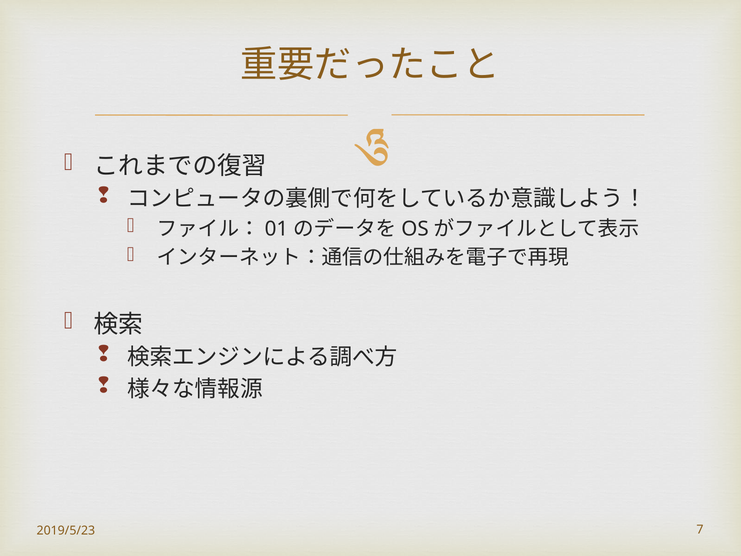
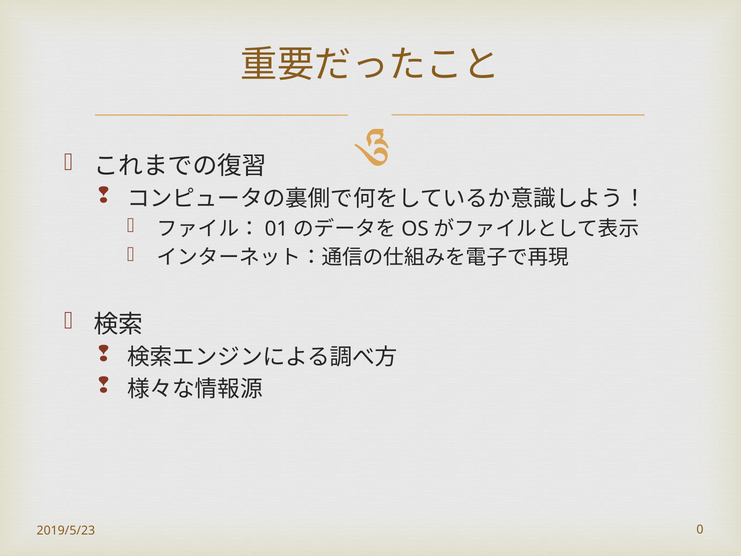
7: 7 -> 0 (700, 529)
